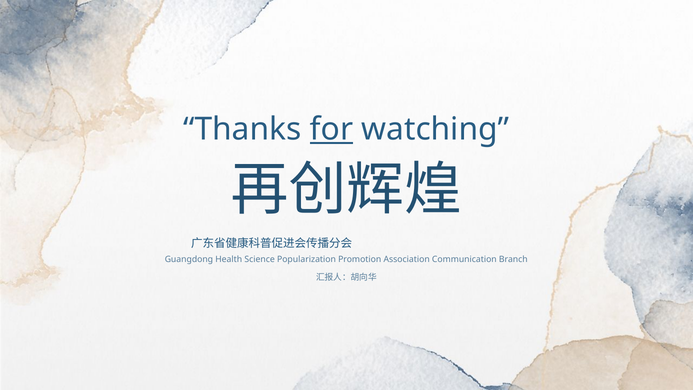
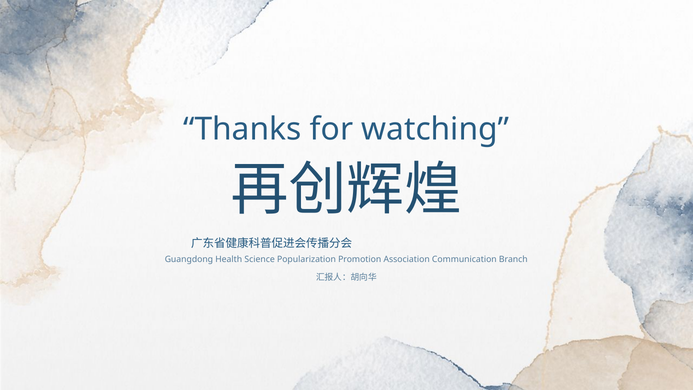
for underline: present -> none (331, 129)
